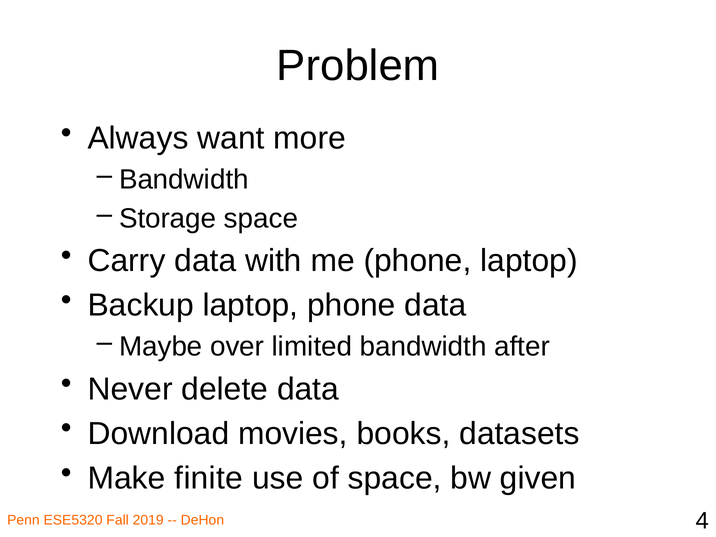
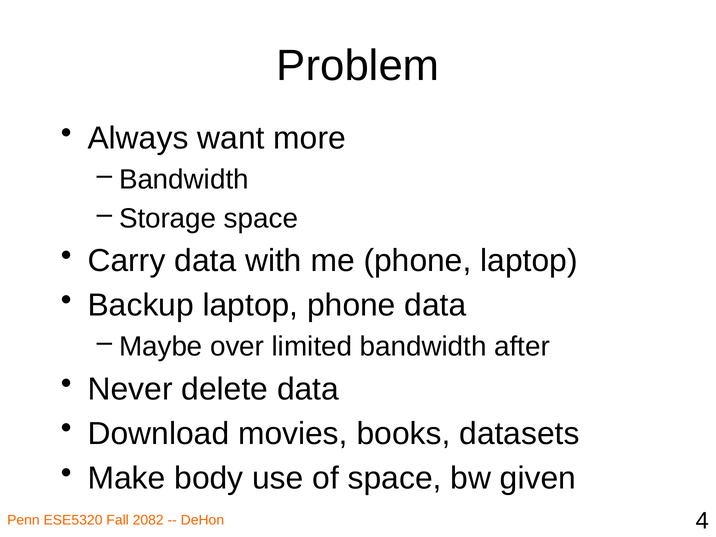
finite: finite -> body (209, 478)
2019: 2019 -> 2082 (148, 520)
